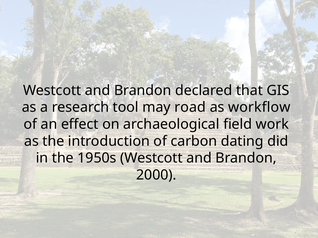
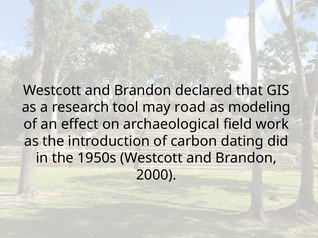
workflow: workflow -> modeling (259, 108)
